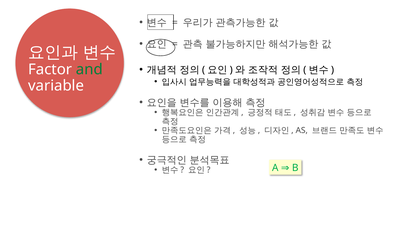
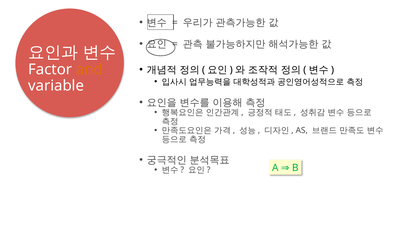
and colour: green -> orange (89, 69)
